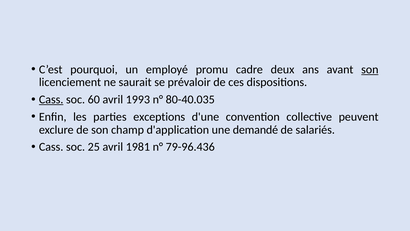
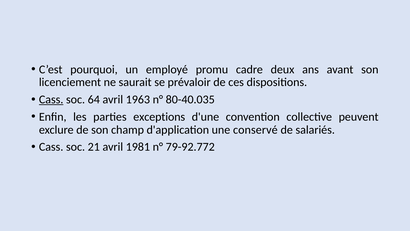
son underline: present -> none (370, 69)
60: 60 -> 64 (94, 99)
1993: 1993 -> 1963 (138, 99)
demandé: demandé -> conservé (255, 130)
25: 25 -> 21 (94, 147)
79-96.436: 79-96.436 -> 79-92.772 (190, 147)
